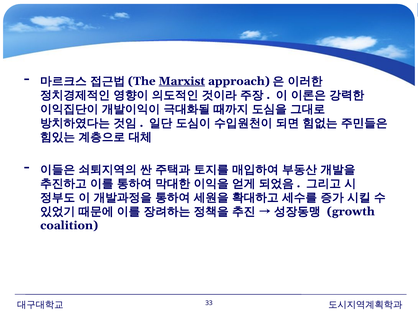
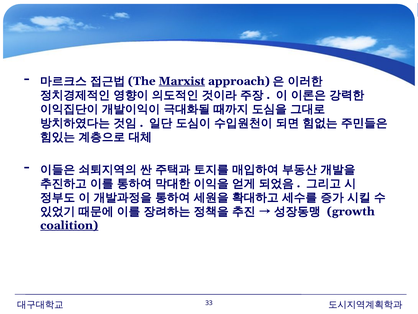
coalition underline: none -> present (69, 225)
